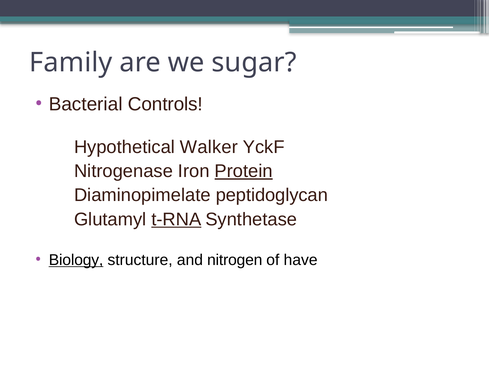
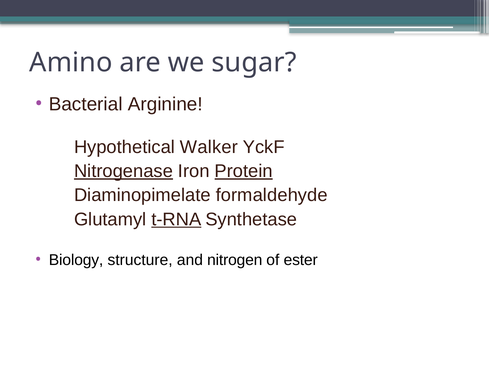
Family: Family -> Amino (71, 62)
Controls: Controls -> Arginine (165, 104)
Nitrogenase underline: none -> present (123, 171)
peptidoglycan: peptidoglycan -> formaldehyde (272, 195)
Biology underline: present -> none (76, 260)
have: have -> ester (301, 260)
